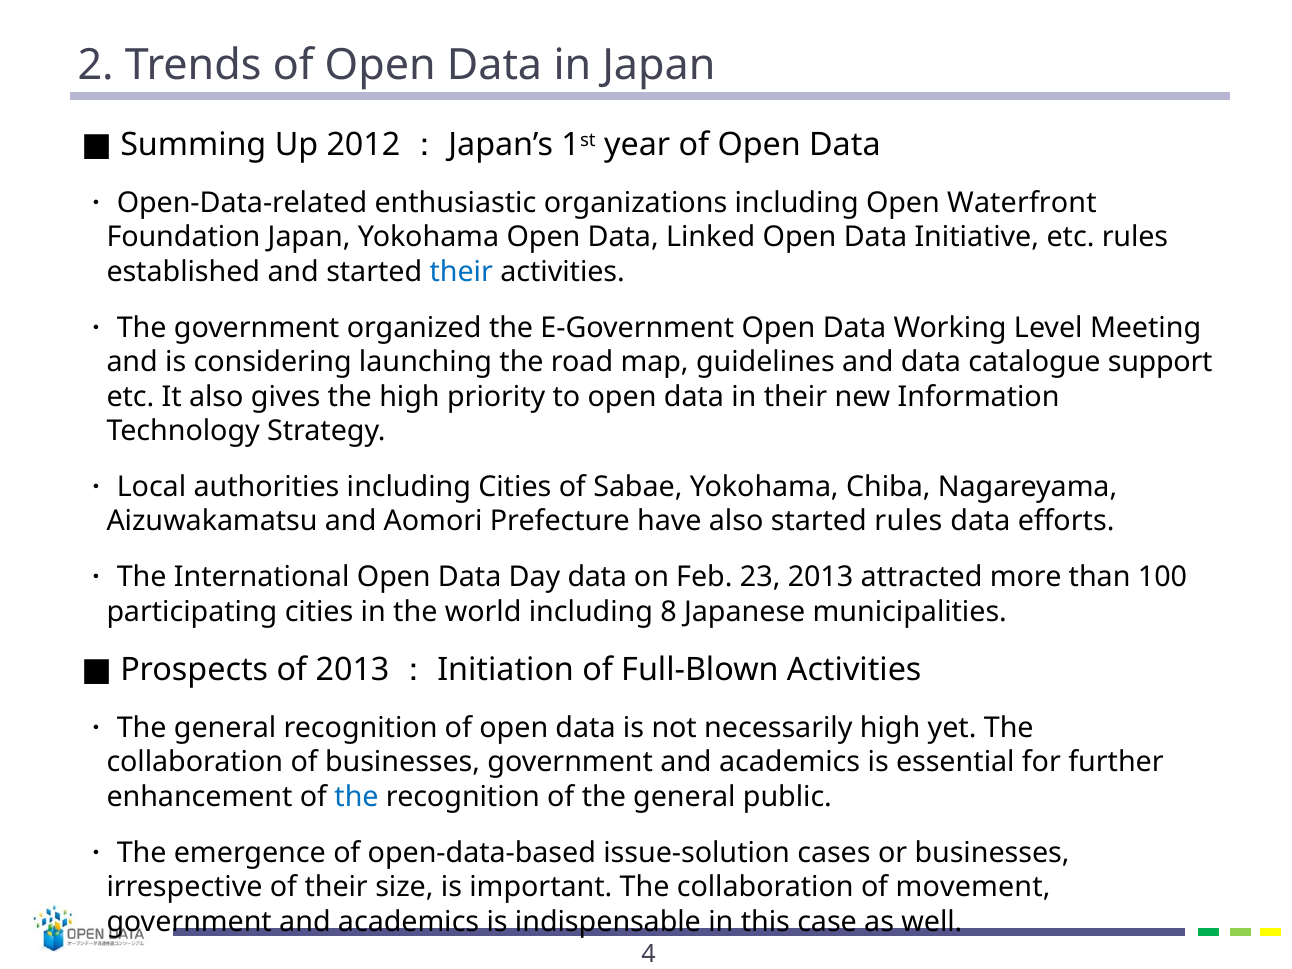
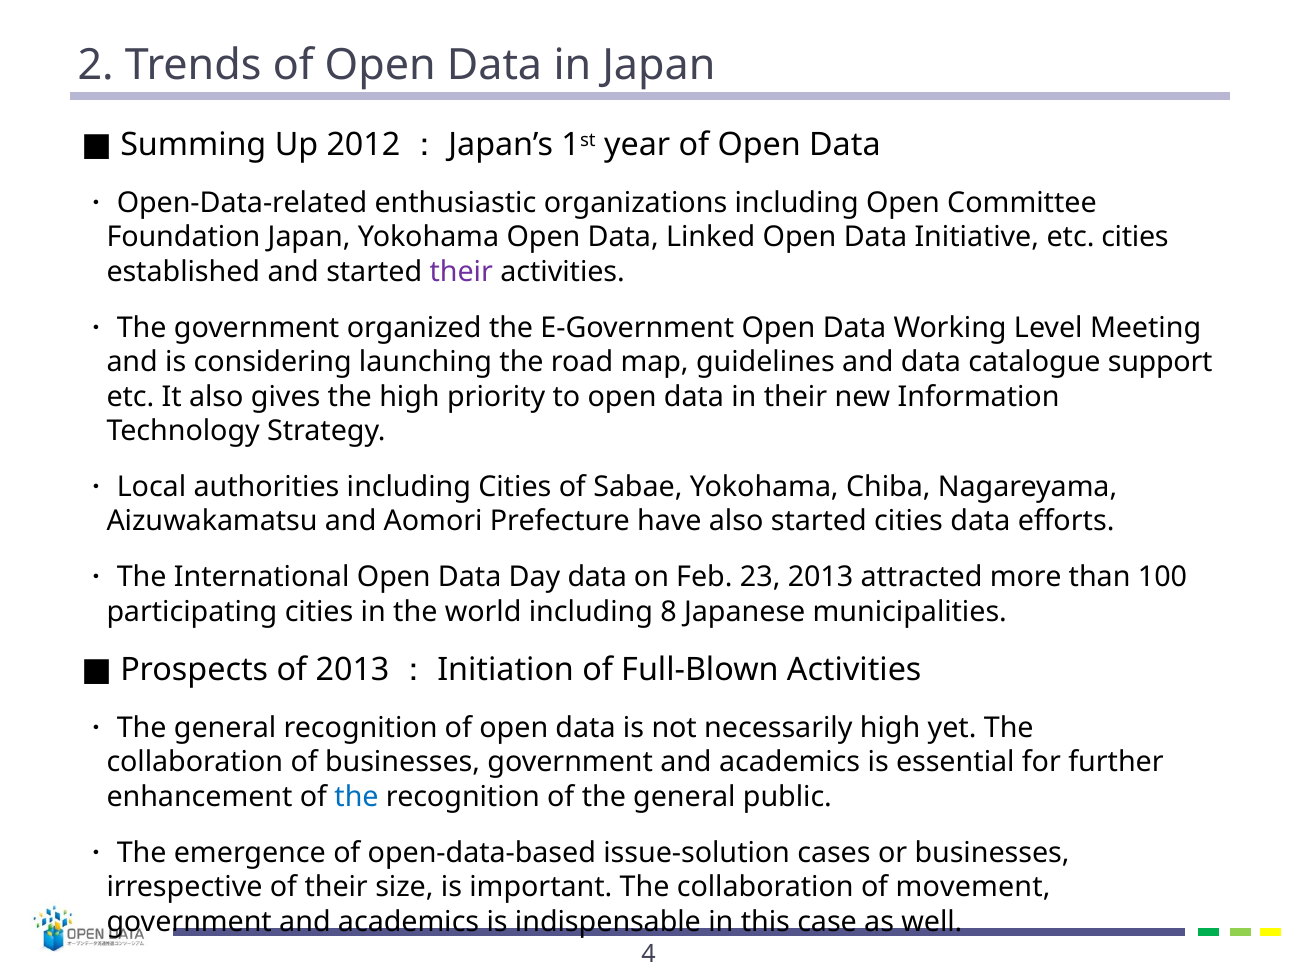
Waterfront: Waterfront -> Committee (1022, 203)
etc rules: rules -> cities (1135, 237)
their colour: blue -> purple (461, 272)
started rules: rules -> cities (909, 521)
